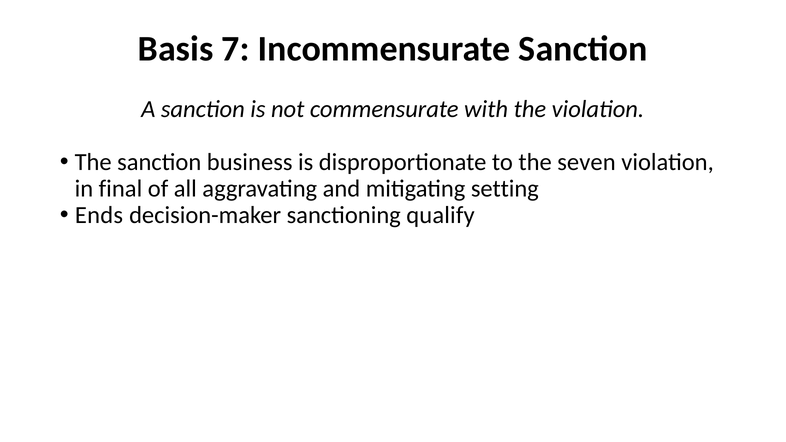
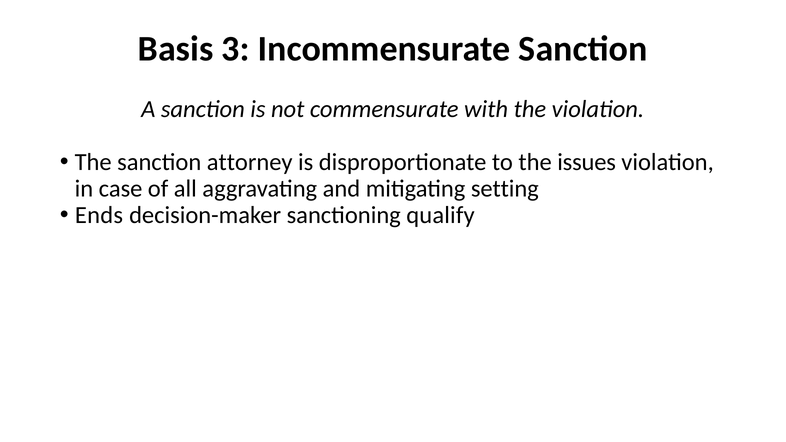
7: 7 -> 3 (236, 49)
business: business -> attorney (250, 162)
seven: seven -> issues (587, 162)
final: final -> case (121, 189)
